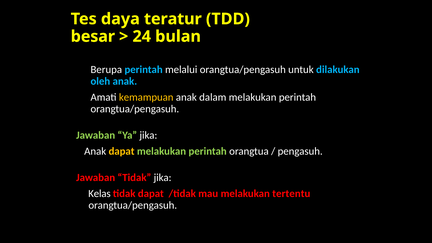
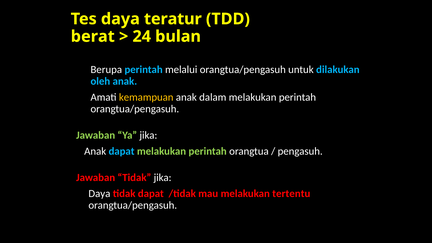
besar: besar -> berat (93, 36)
dapat colour: yellow -> light blue (122, 151)
Kelas: Kelas -> Daya (99, 194)
